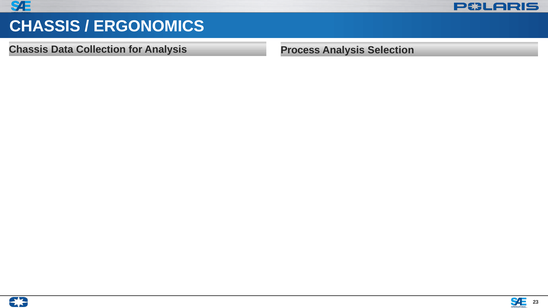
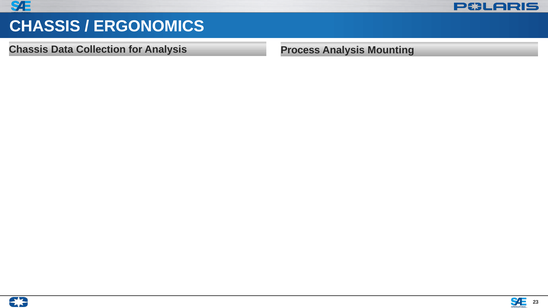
Selection: Selection -> Mounting (391, 50)
